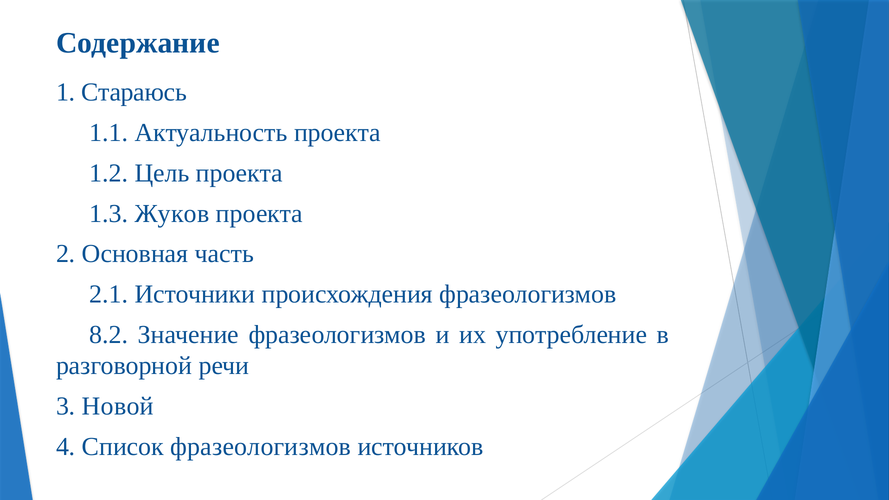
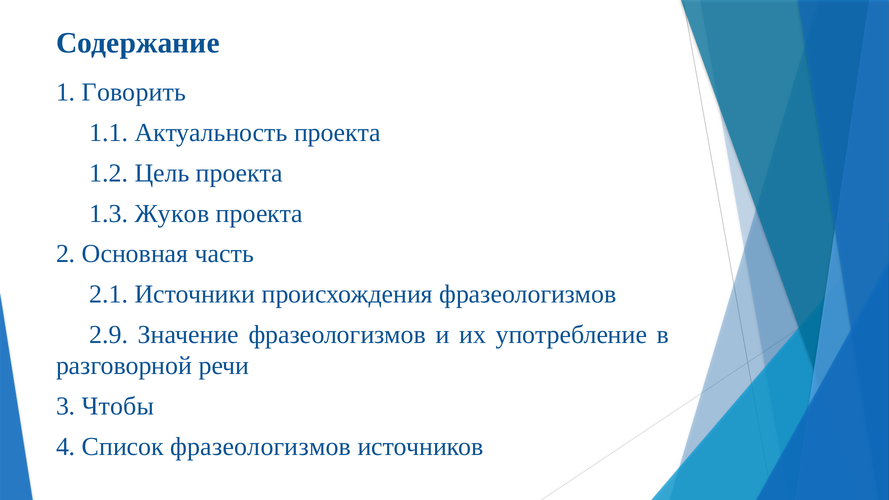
Стараюсь: Стараюсь -> Говорить (134, 92)
8.2: 8.2 -> 2.9 (109, 335)
Новой: Новой -> Чтобы (118, 406)
